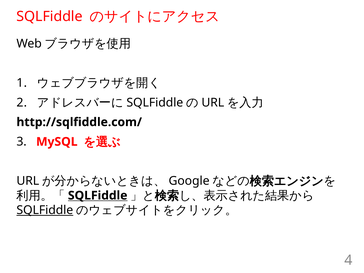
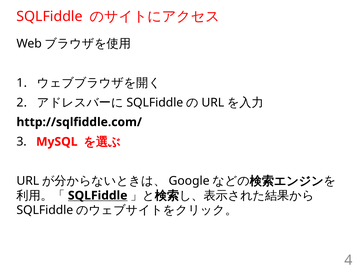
SQLFiddle underline: present -> none (45, 210)
